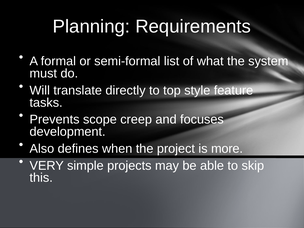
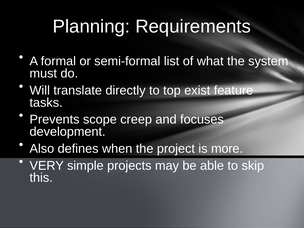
style: style -> exist (197, 90)
